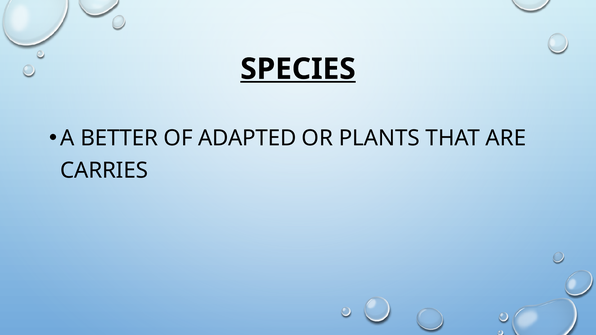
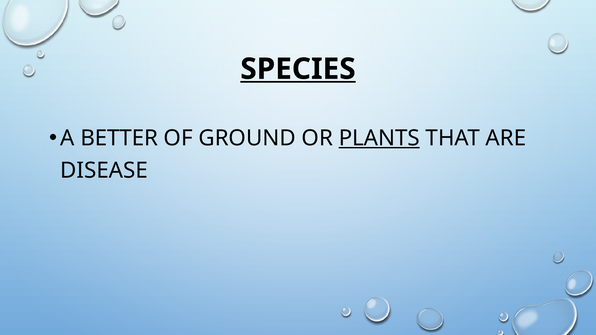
ADAPTED: ADAPTED -> GROUND (247, 138)
PLANTS underline: none -> present (379, 138)
CARRIES: CARRIES -> DISEASE (104, 170)
